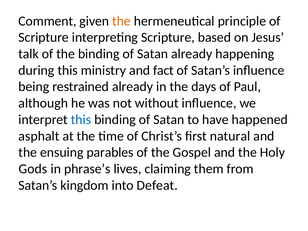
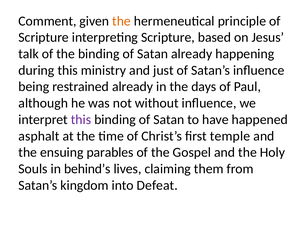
fact: fact -> just (163, 70)
this colour: blue -> purple (81, 120)
natural: natural -> temple (230, 136)
Gods: Gods -> Souls (33, 169)
phrase’s: phrase’s -> behind’s (87, 169)
